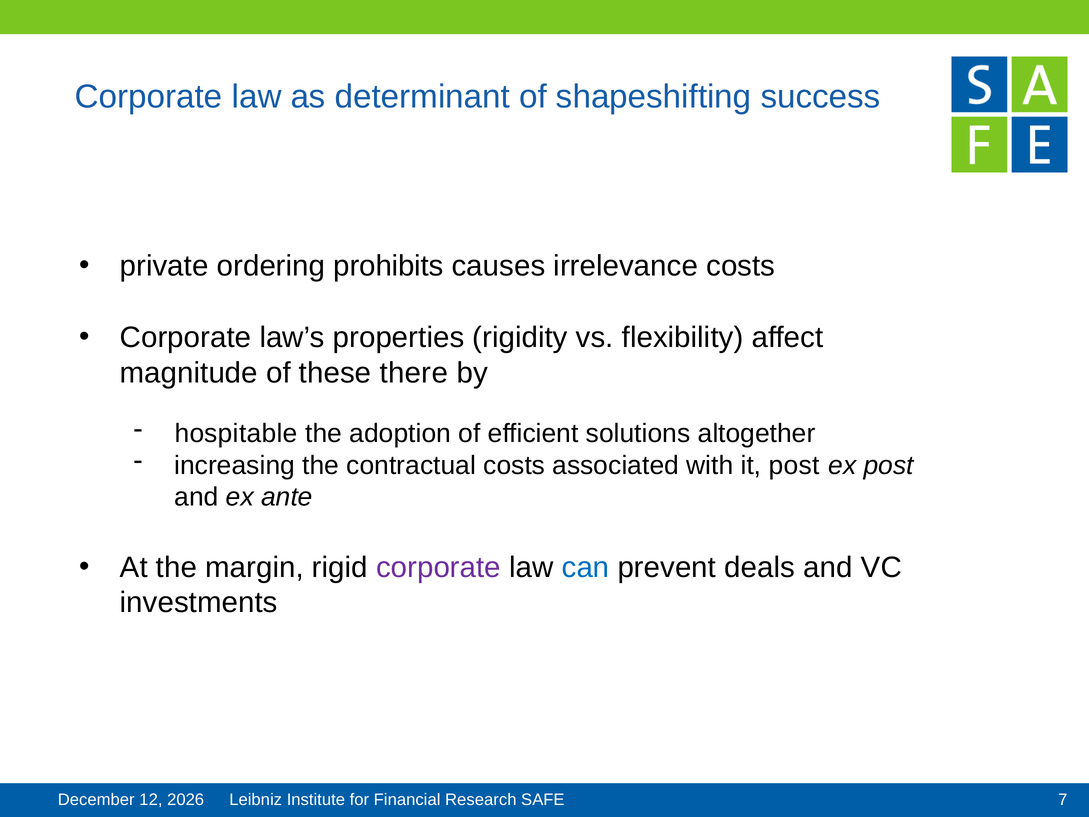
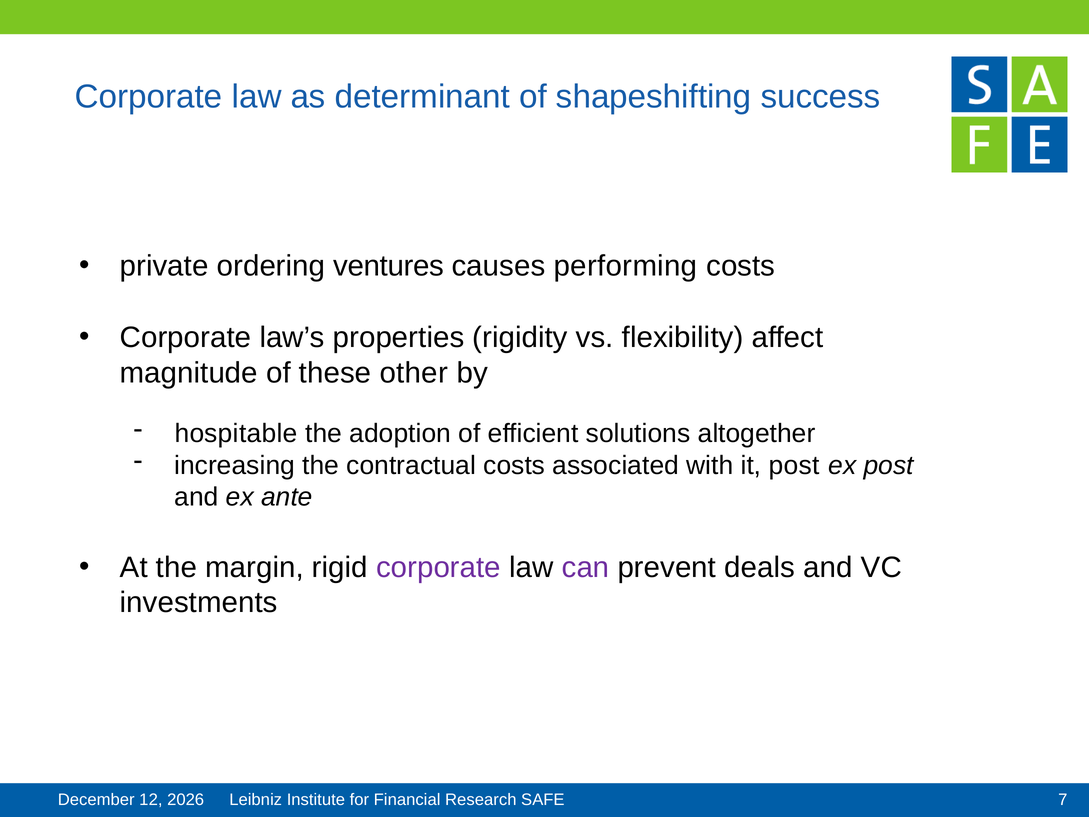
prohibits: prohibits -> ventures (389, 266)
irrelevance: irrelevance -> performing (626, 266)
there: there -> other (414, 373)
can colour: blue -> purple (586, 567)
